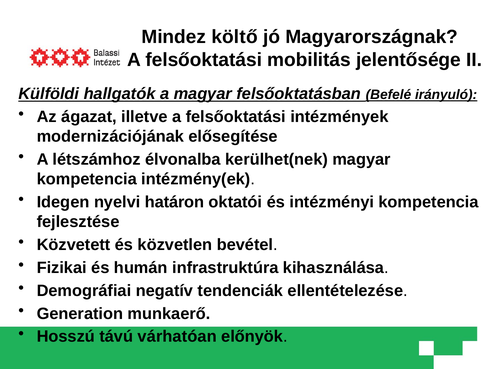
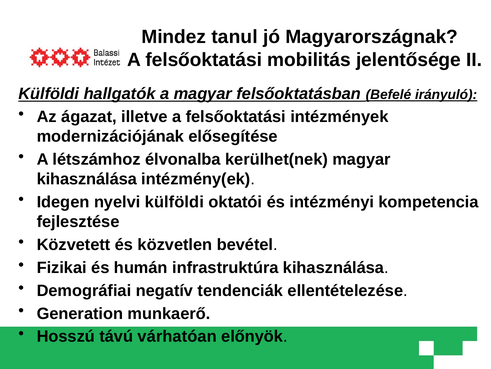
költő: költő -> tanul (235, 37)
kompetencia: kompetencia -> kihasználása (87, 179)
nyelvi határon: határon -> külföldi (174, 202)
